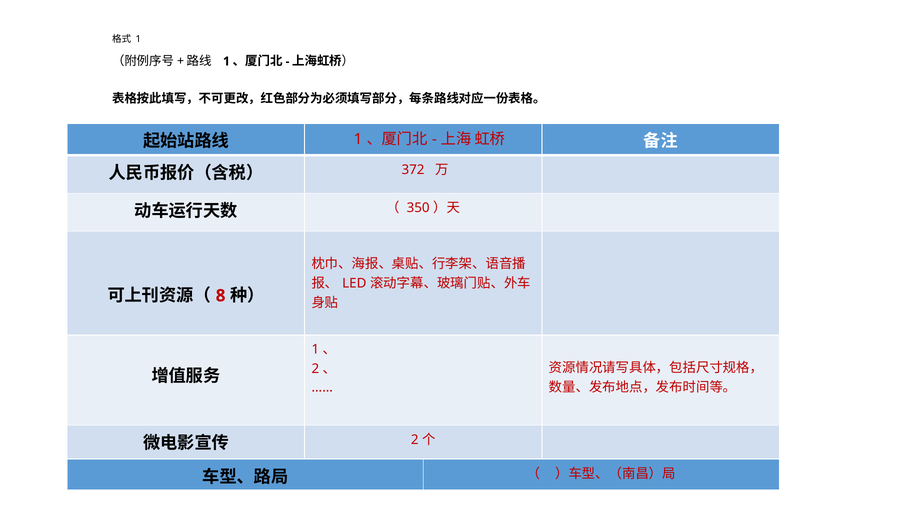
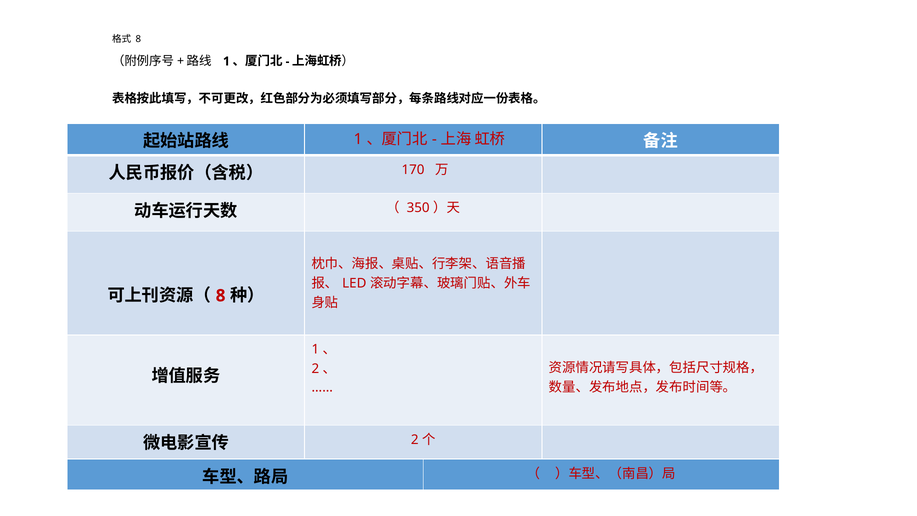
1: 1 -> 8 (138, 39)
372: 372 -> 170 (413, 170)
